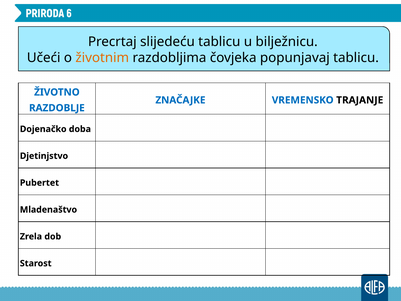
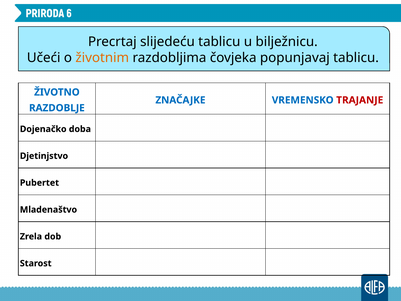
TRAJANJE colour: black -> red (360, 100)
